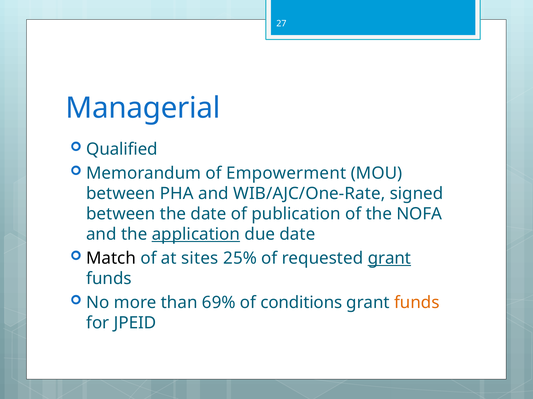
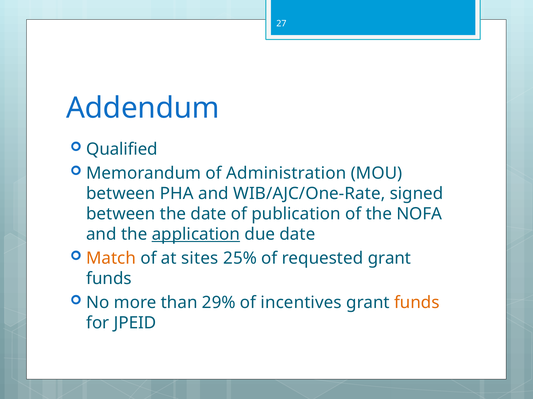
Managerial: Managerial -> Addendum (143, 108)
Empowerment: Empowerment -> Administration (286, 173)
Match colour: black -> orange (111, 259)
grant underline: present -> none (389, 259)
69%: 69% -> 29% (219, 303)
conditions: conditions -> incentives (301, 303)
